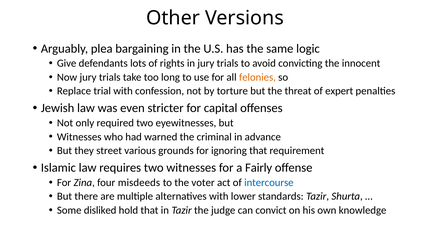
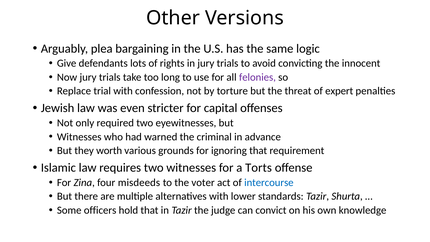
felonies colour: orange -> purple (257, 77)
street: street -> worth (109, 151)
Fairly: Fairly -> Torts (259, 168)
disliked: disliked -> officers (100, 210)
